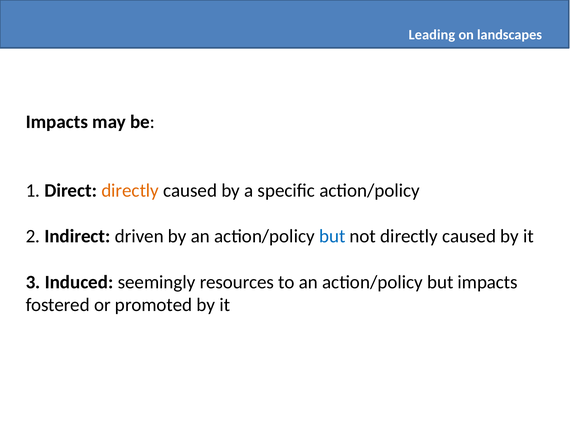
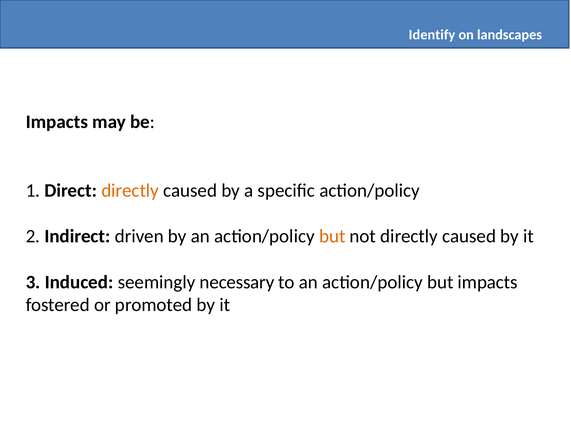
Leading: Leading -> Identify (432, 35)
but colour: blue -> orange (332, 236)
resources: resources -> necessary (237, 282)
